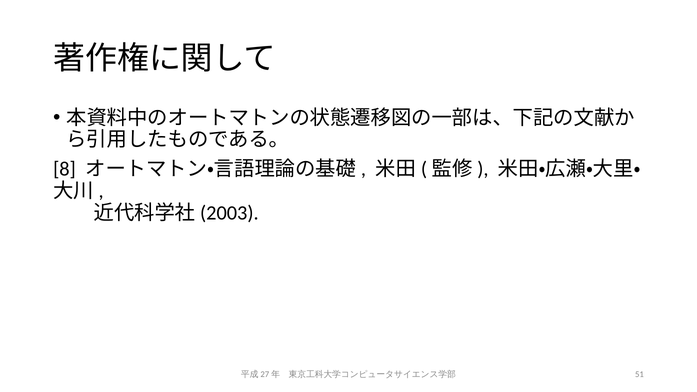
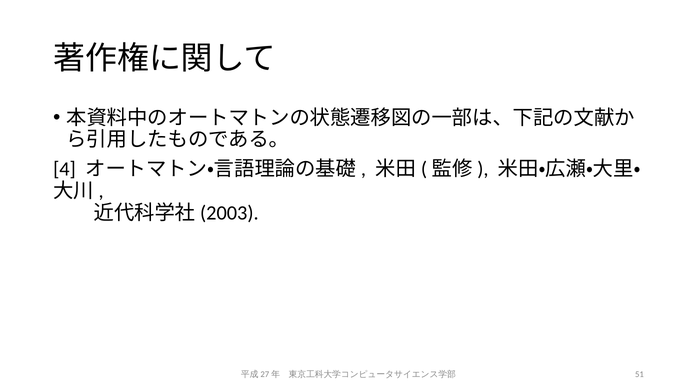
8: 8 -> 4 (64, 169)
